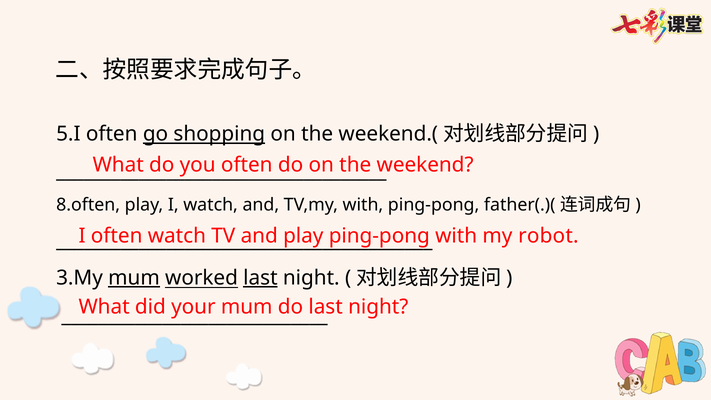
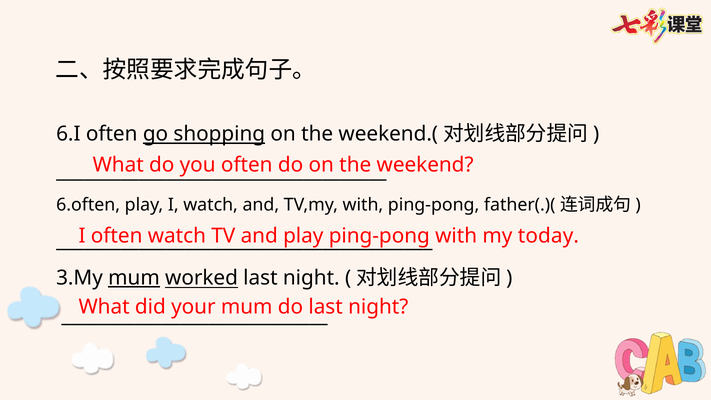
5.I: 5.I -> 6.I (68, 134)
8.often: 8.often -> 6.often (88, 205)
robot: robot -> today (548, 236)
last underline: present -> none (260, 278)
